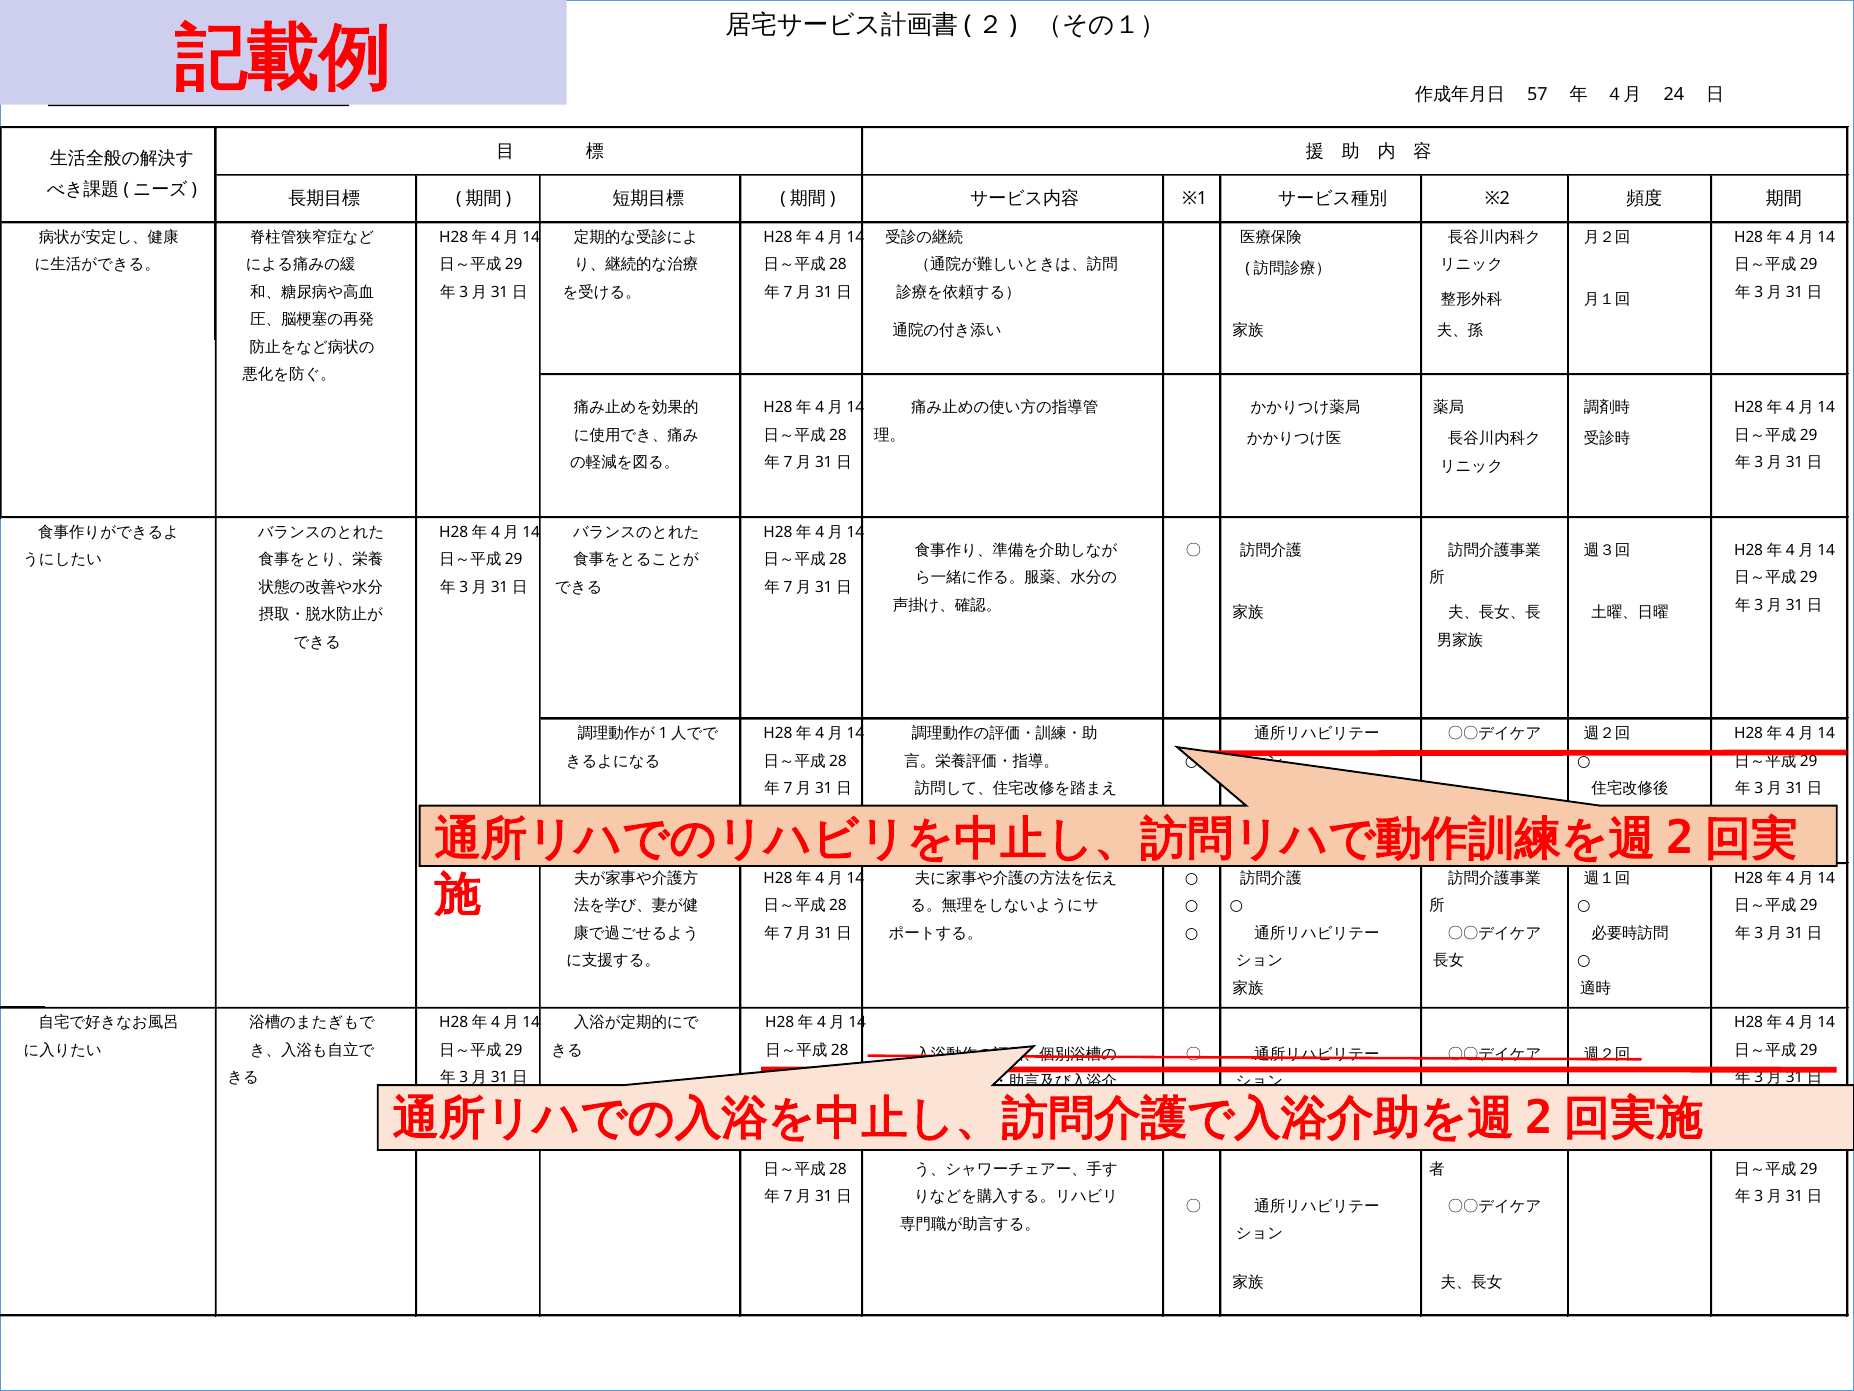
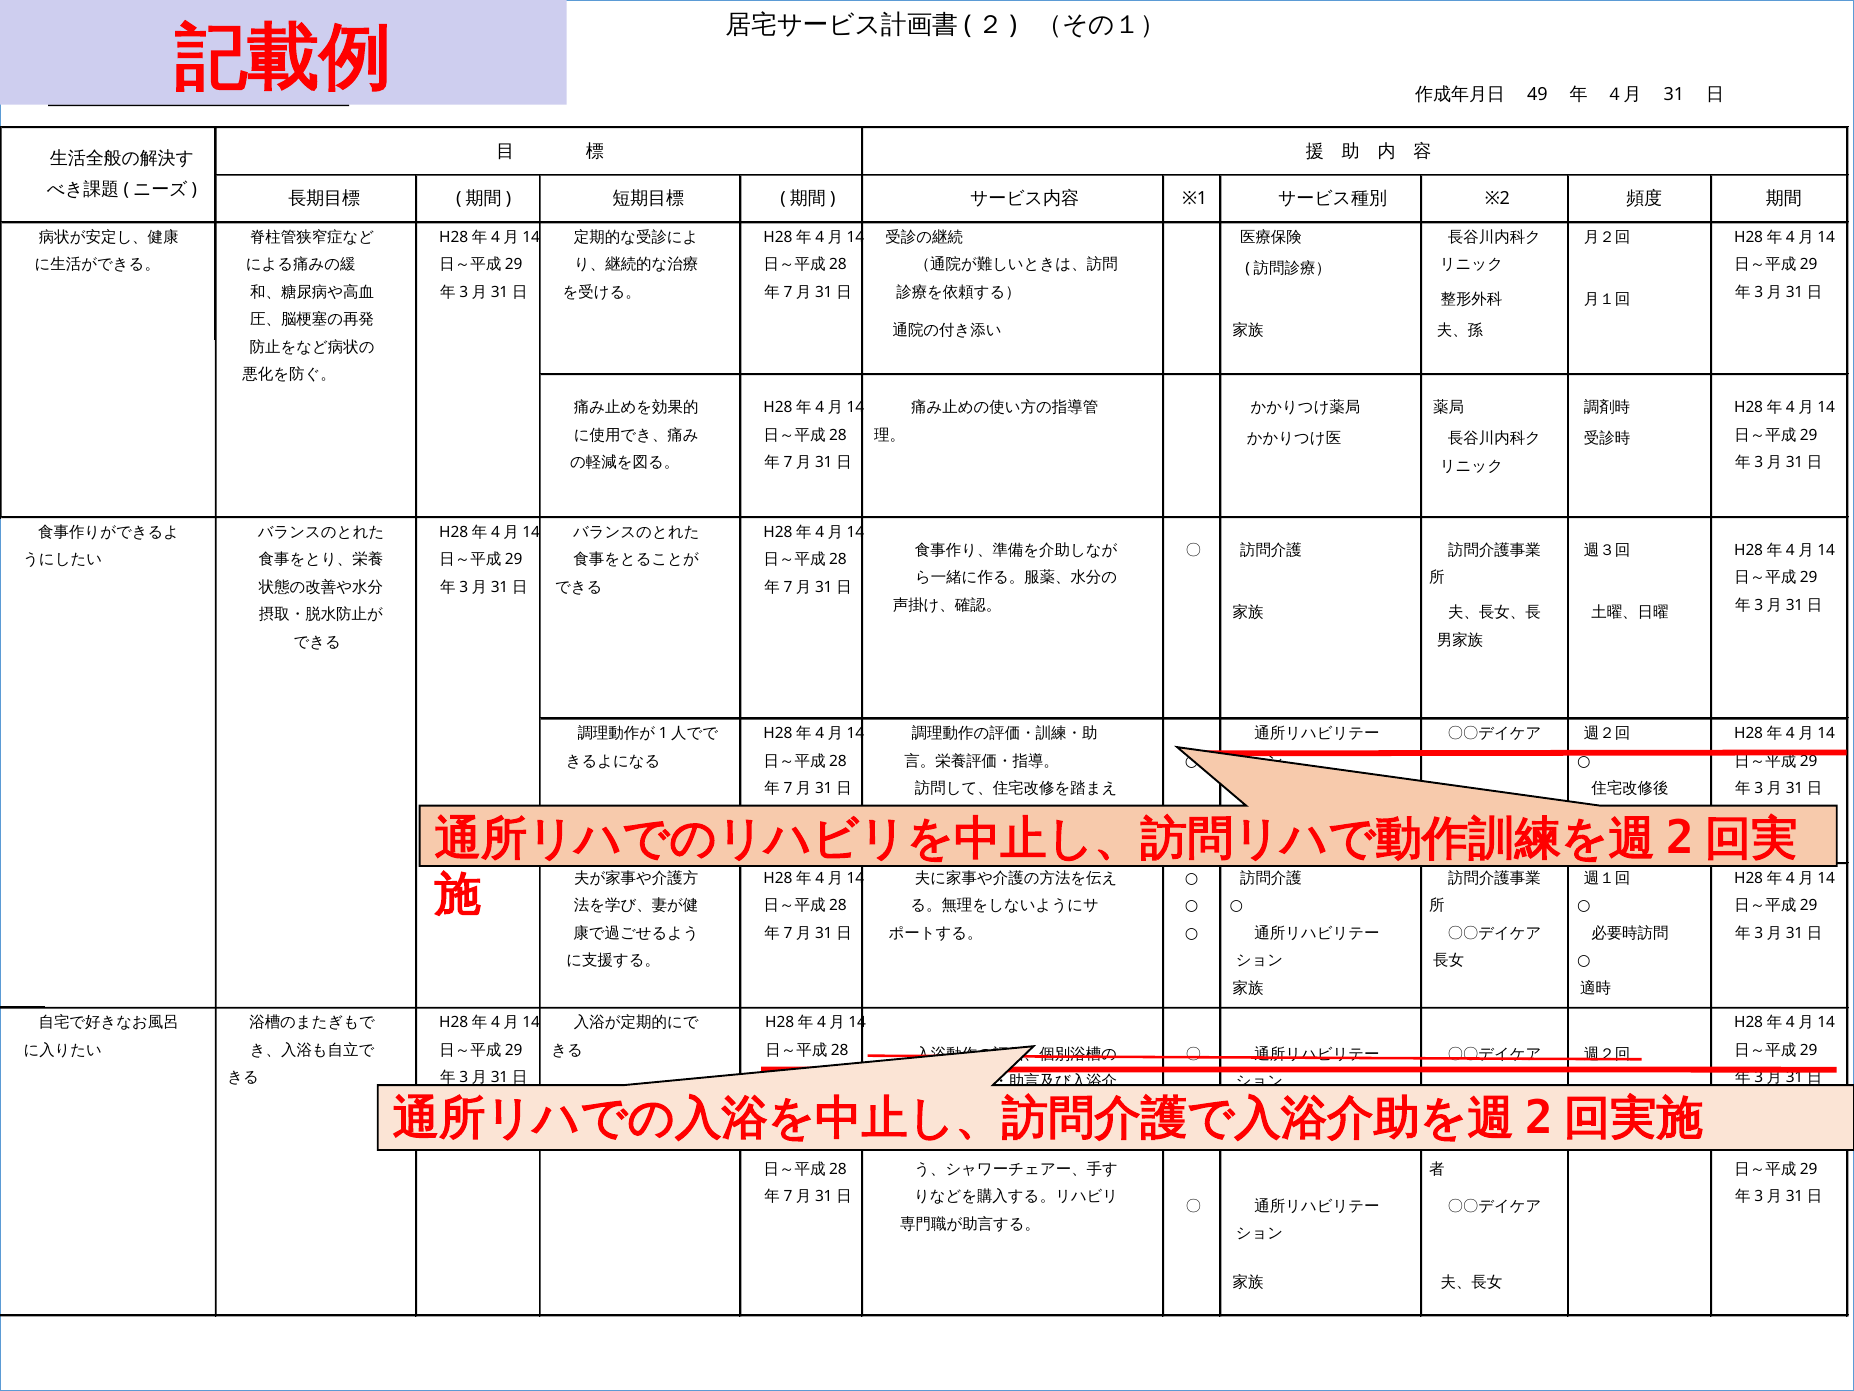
57: 57 -> 49 (1537, 94)
24: 24 -> 31 (1674, 94)
